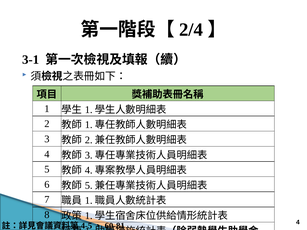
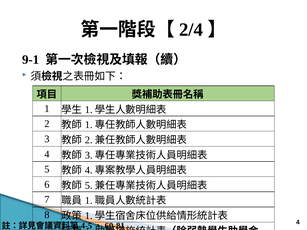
3-1: 3-1 -> 9-1 (31, 60)
